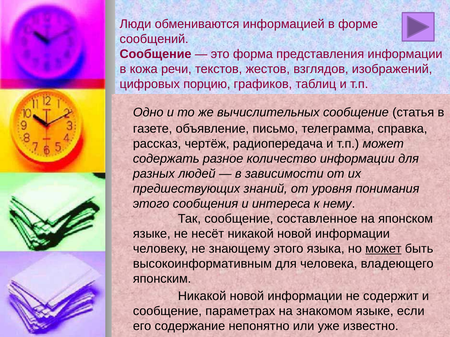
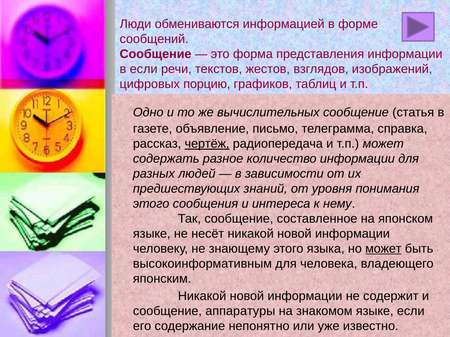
в кожа: кожа -> если (144, 69)
чертёж underline: none -> present (207, 144)
параметрах: параметрах -> аппаратуры (240, 312)
